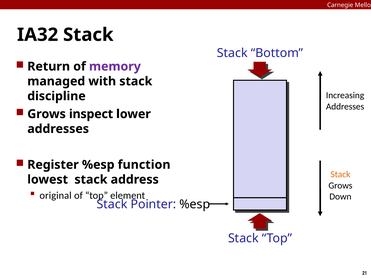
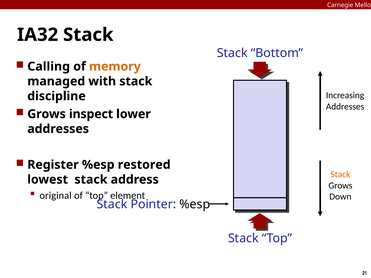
Return: Return -> Calling (49, 67)
memory colour: purple -> orange (115, 67)
function: function -> restored (144, 165)
